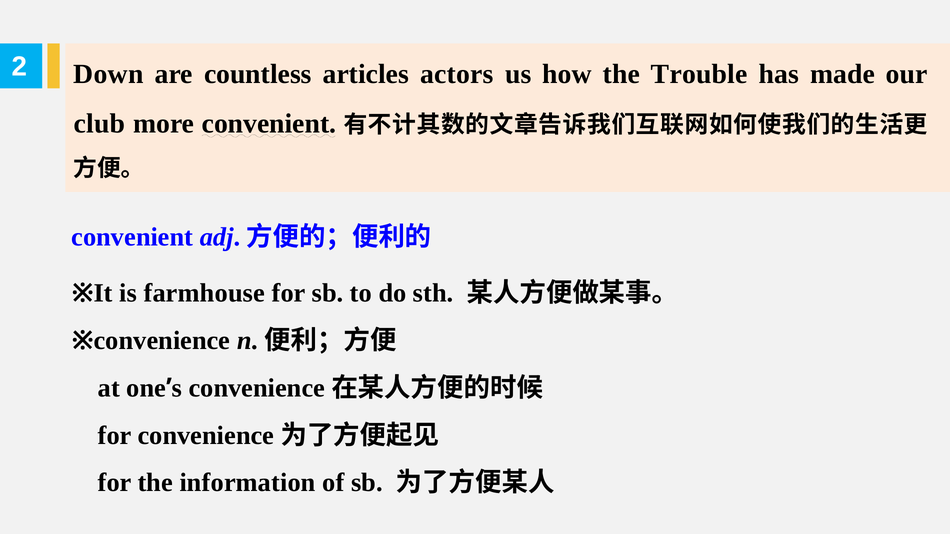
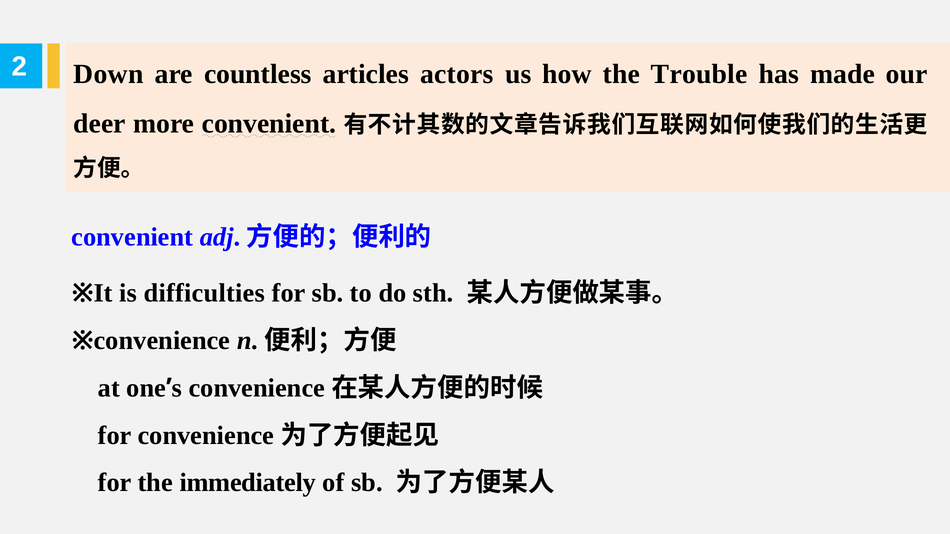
club: club -> deer (100, 124)
farmhouse: farmhouse -> difficulties (204, 293)
information: information -> immediately (248, 483)
